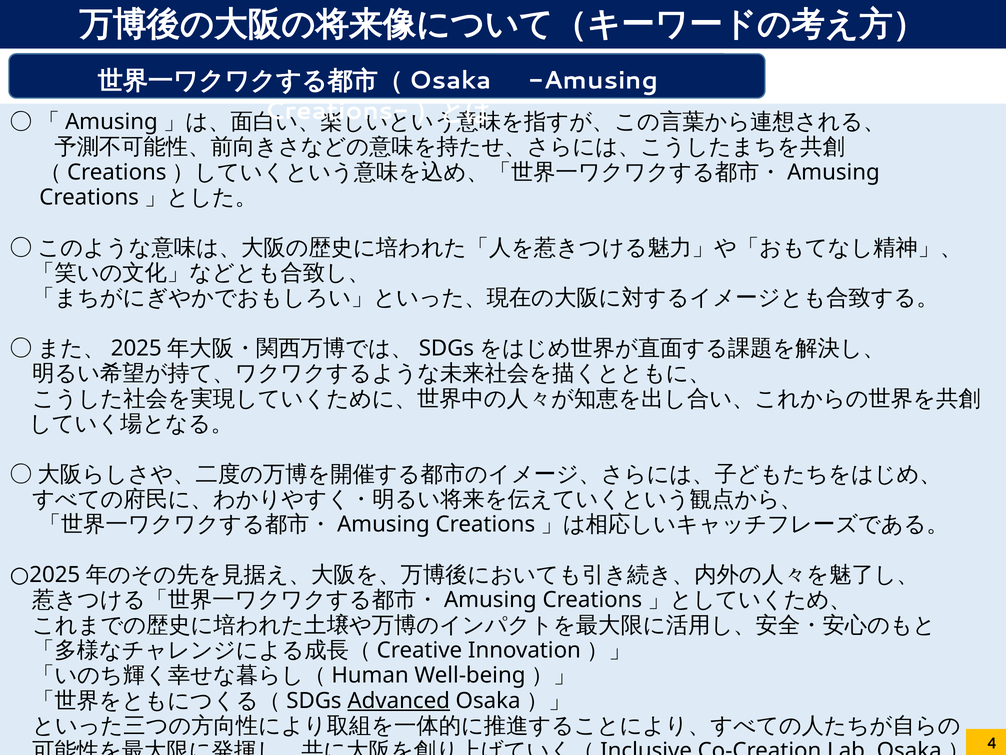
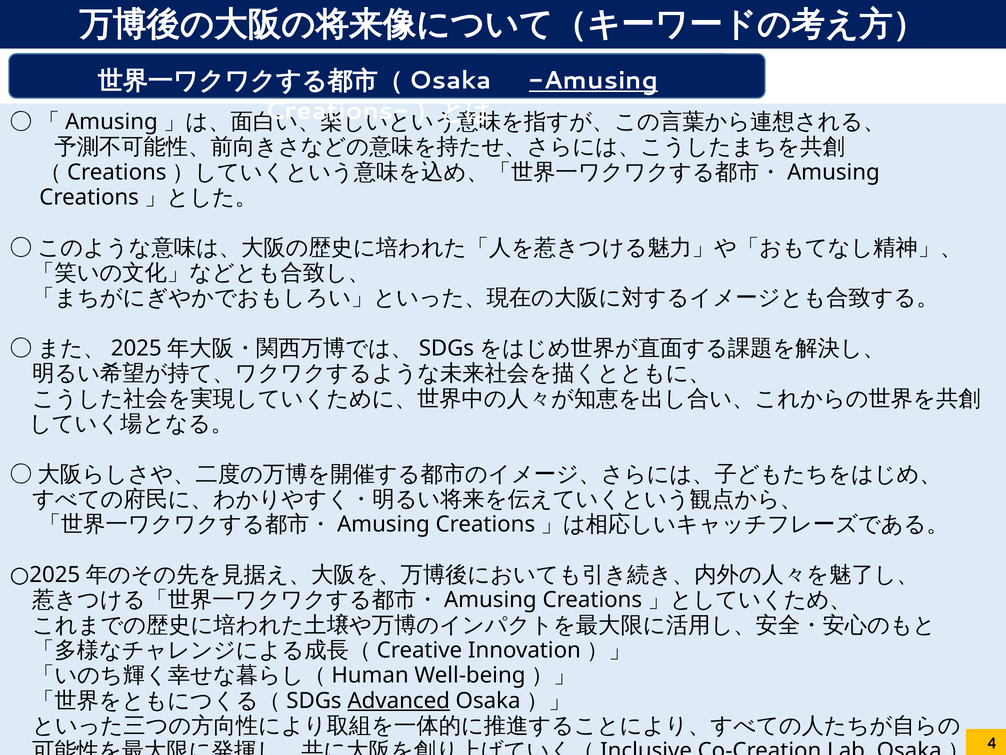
Amusing underline: none -> present (594, 81)
